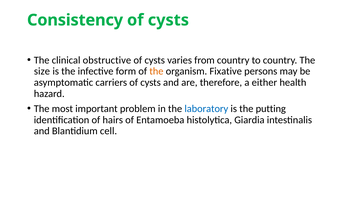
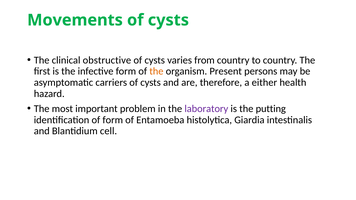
Consistency: Consistency -> Movements (75, 20)
size: size -> ﬁrst (42, 71)
Fixative: Fixative -> Present (226, 71)
laboratory colour: blue -> purple (206, 109)
of hairs: hairs -> form (113, 120)
